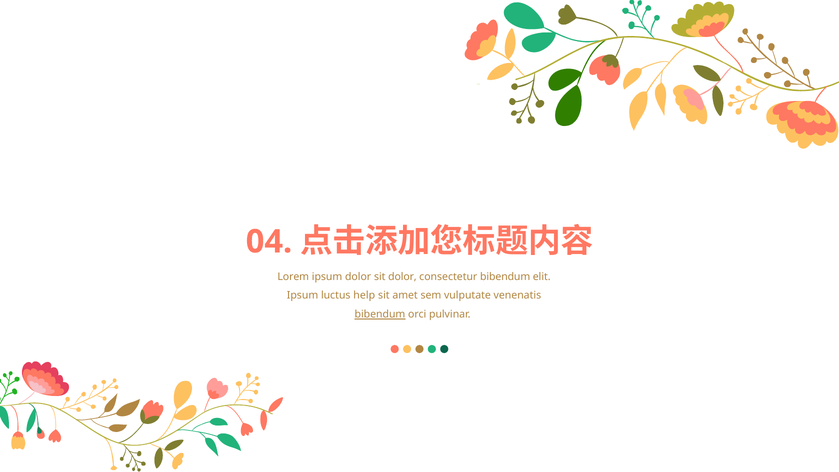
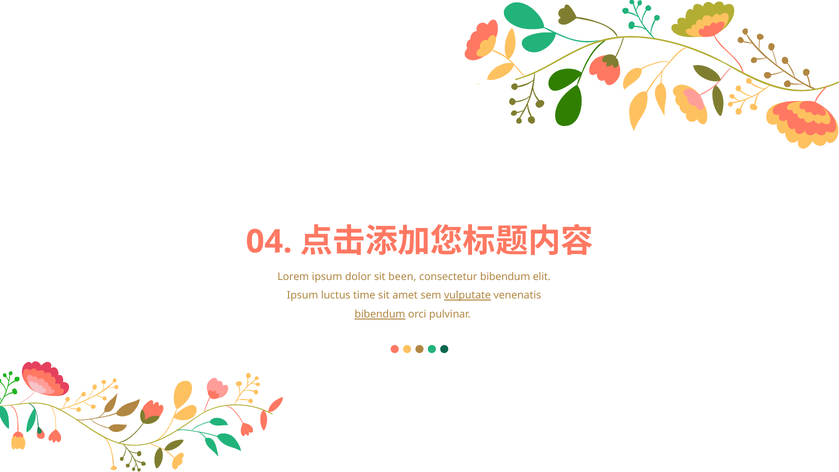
sit dolor: dolor -> been (402, 277)
help: help -> time (364, 296)
vulputate underline: none -> present (467, 296)
